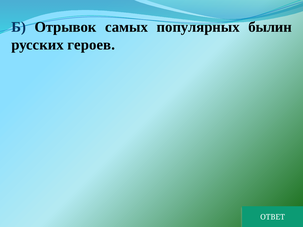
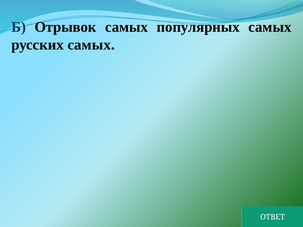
популярных былин: былин -> самых (270, 27)
русских героев: героев -> самых (91, 45)
